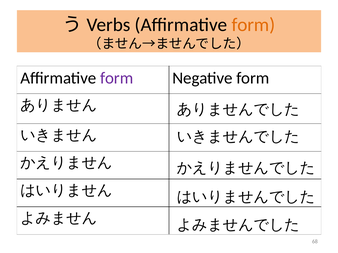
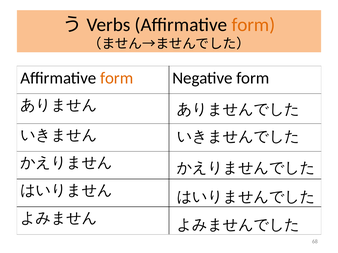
form colour: purple -> orange (117, 78)
